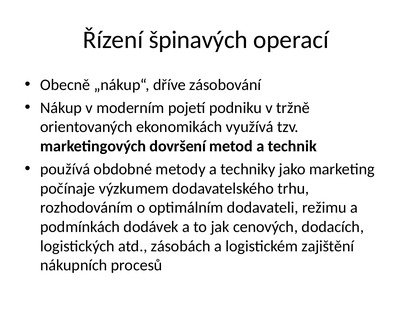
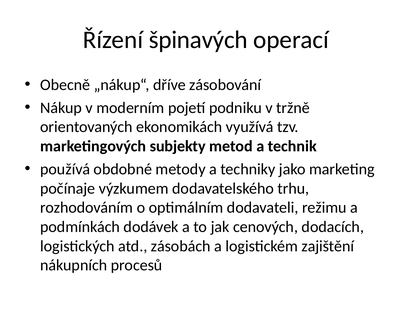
dovršení: dovršení -> subjekty (178, 146)
